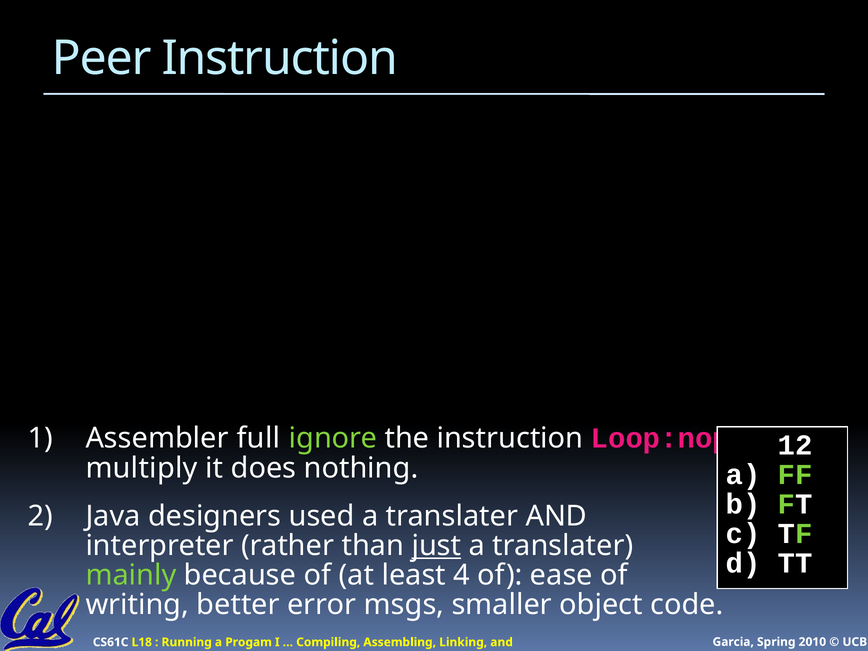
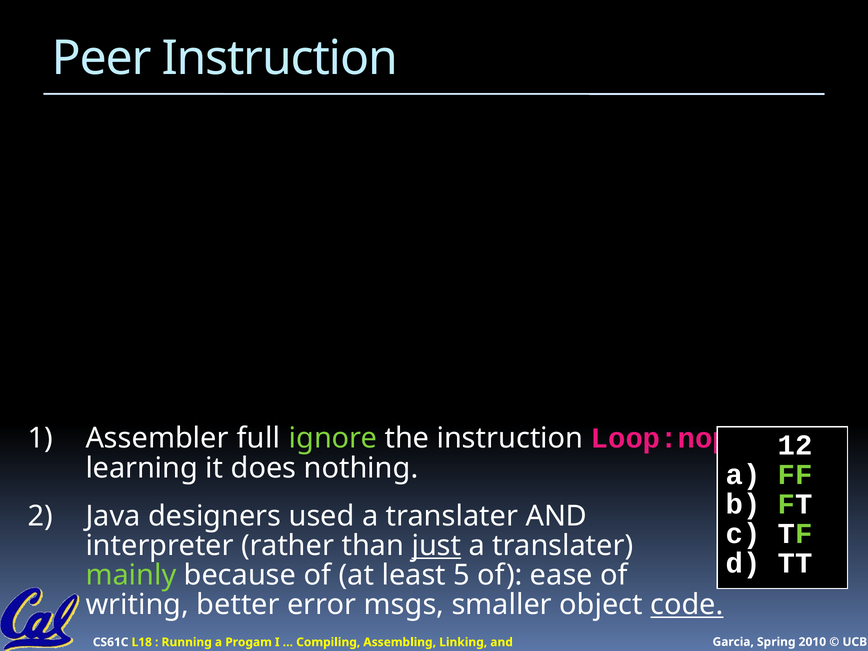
multiply: multiply -> learning (142, 468)
4: 4 -> 5 (462, 575)
code underline: none -> present (687, 605)
